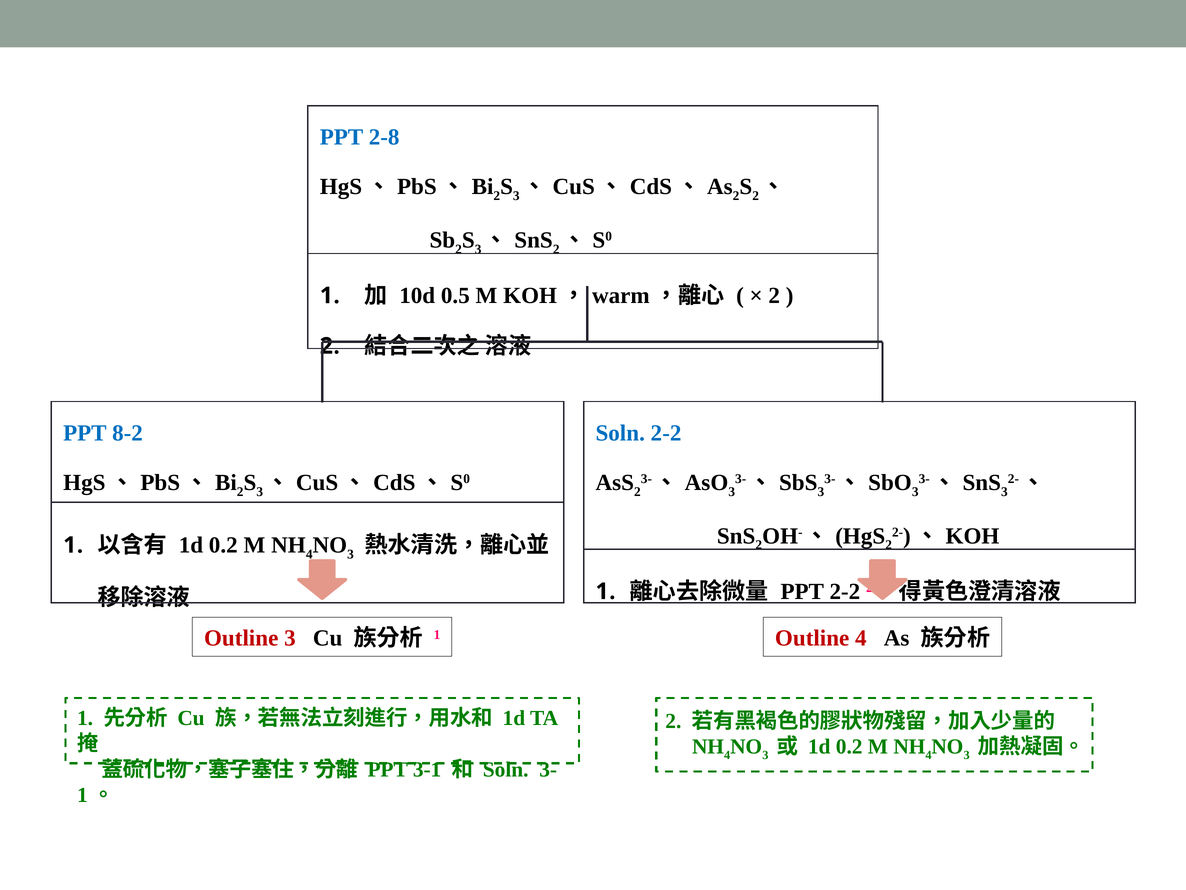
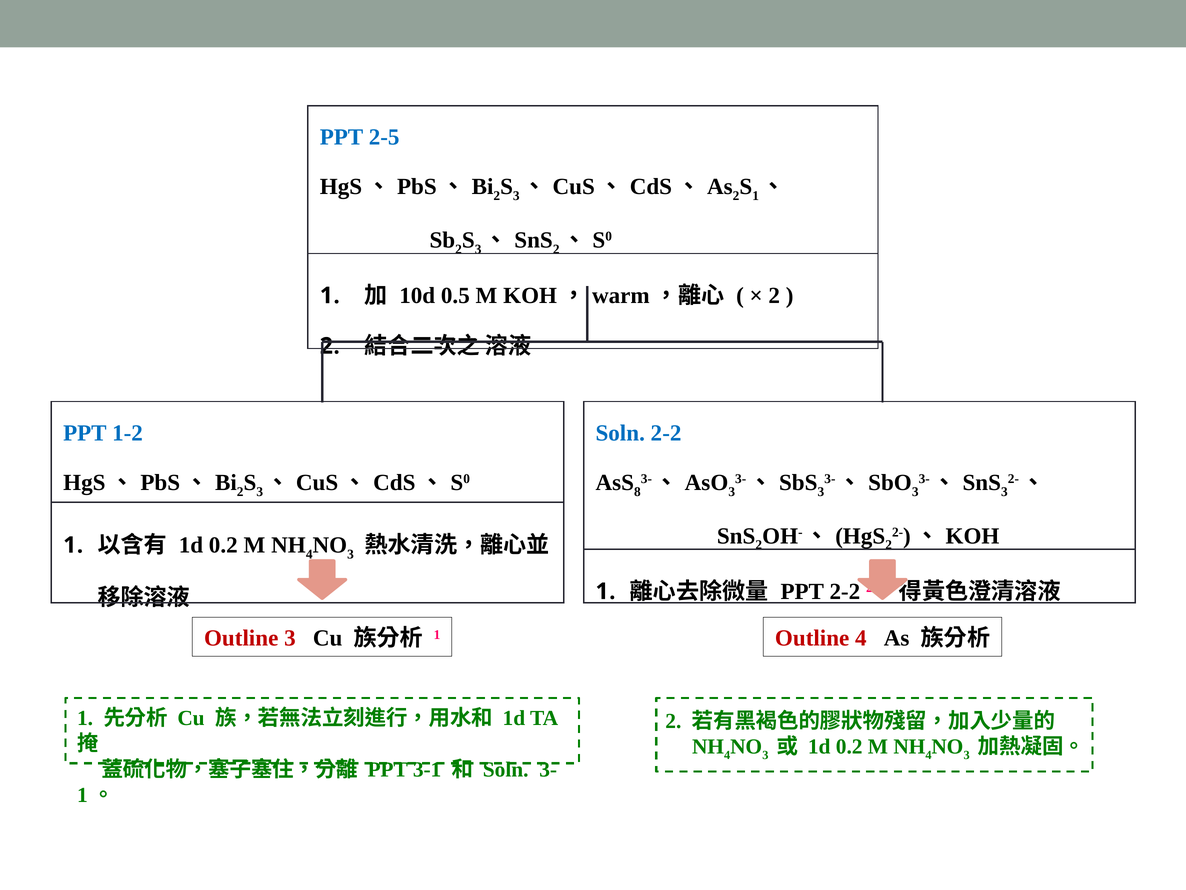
2-8: 2-8 -> 2-5 (384, 137)
2: 2 -> 1 (756, 196)
8-2: 8-2 -> 1-2 (128, 433)
2: 2 -> 8 (637, 491)
